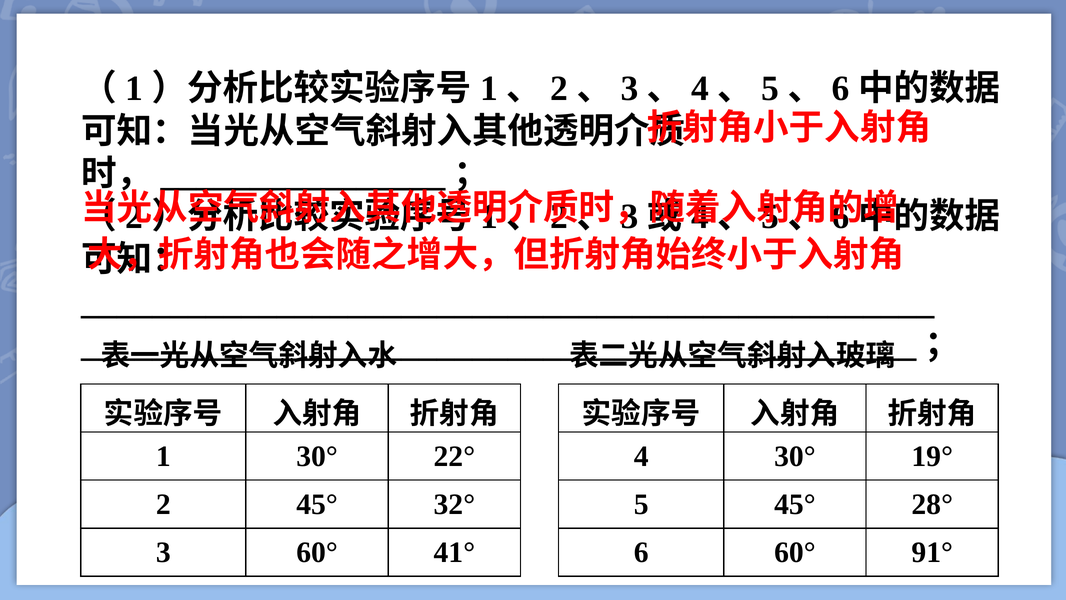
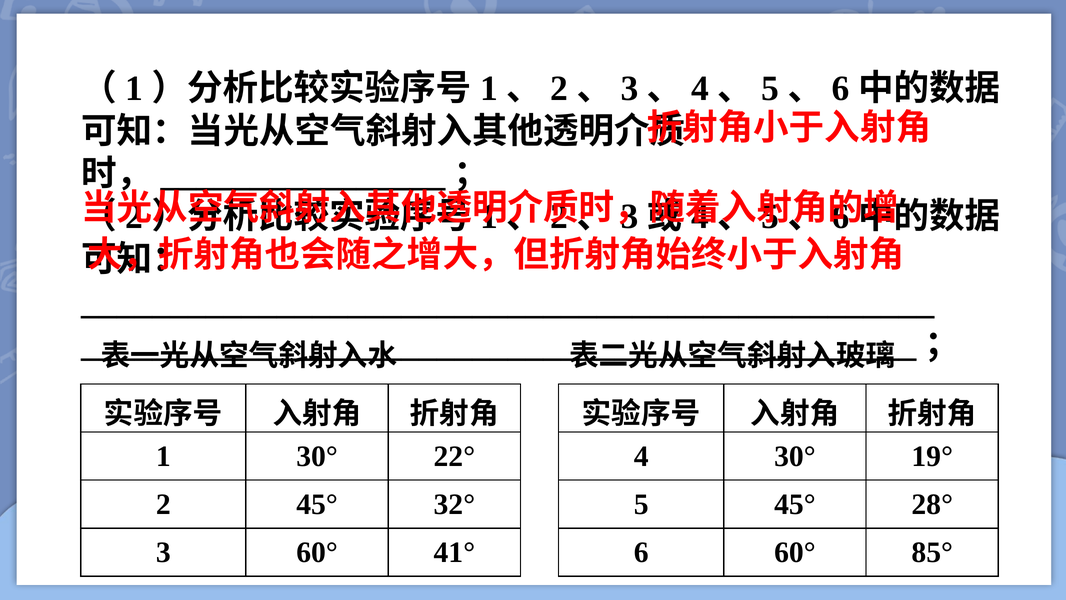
91°: 91° -> 85° (932, 552)
